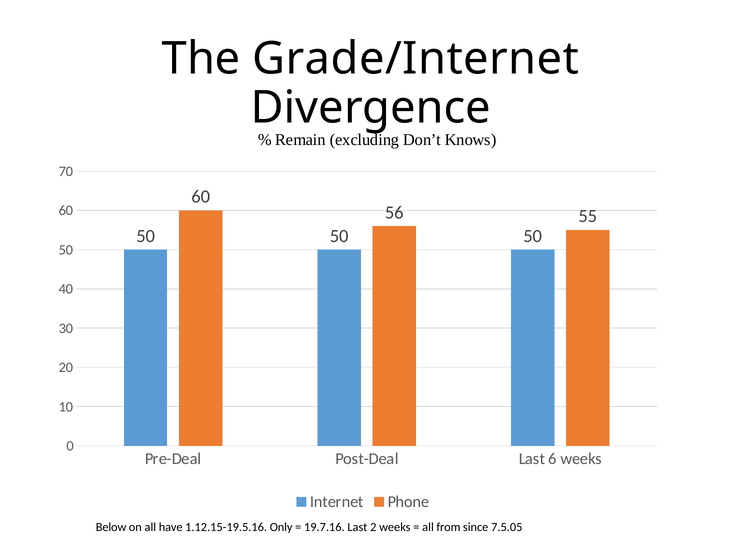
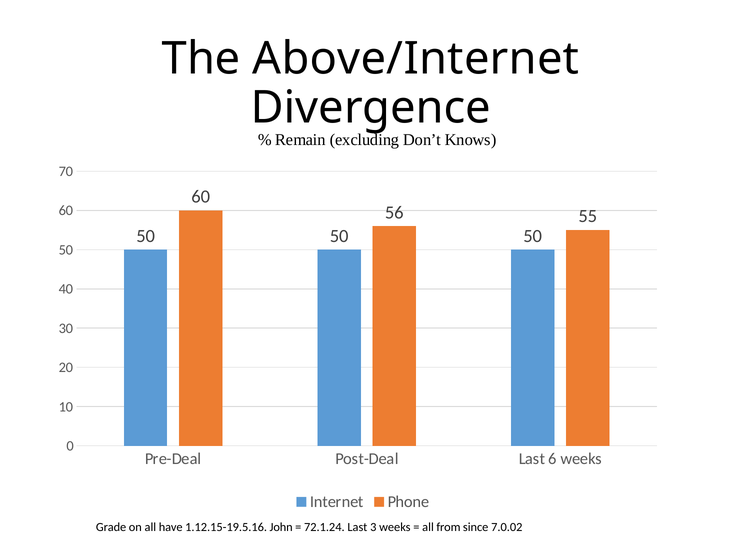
Grade/Internet: Grade/Internet -> Above/Internet (416, 59)
Below: Below -> Grade (111, 527)
Only: Only -> John (281, 527)
19.7.16: 19.7.16 -> 72.1.24 (324, 527)
2: 2 -> 3 (373, 527)
7.5.05: 7.5.05 -> 7.0.02 (507, 527)
